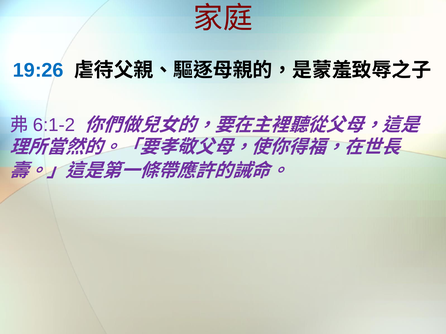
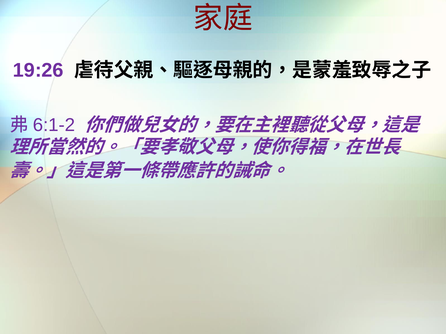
19:26 colour: blue -> purple (38, 70)
